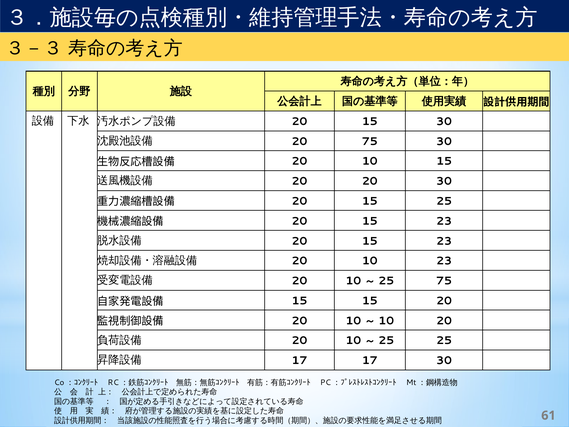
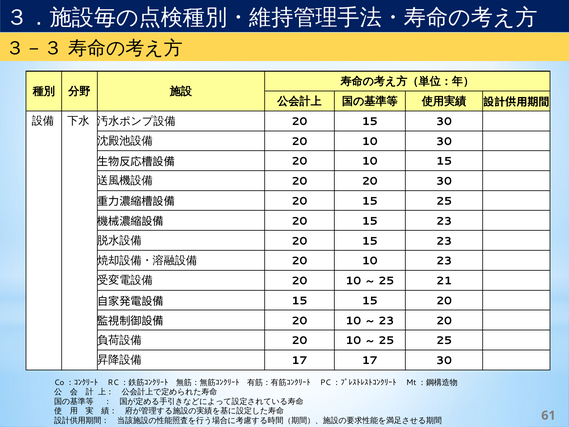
75: 75 -> 10 (370, 141)
25 75: 75 -> 21 (444, 281)
10: 10 -> 23 (386, 321)
